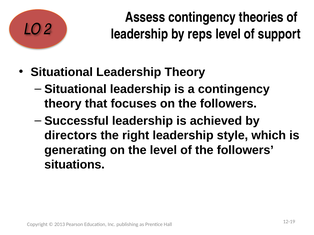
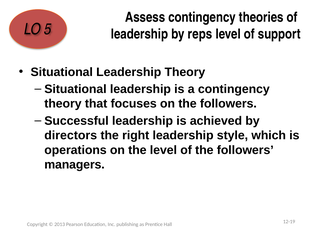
2: 2 -> 5 (48, 29)
generating: generating -> operations (75, 150)
situations: situations -> managers (75, 165)
